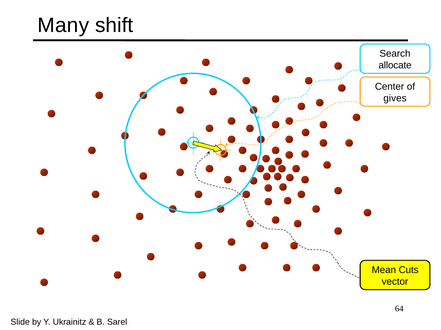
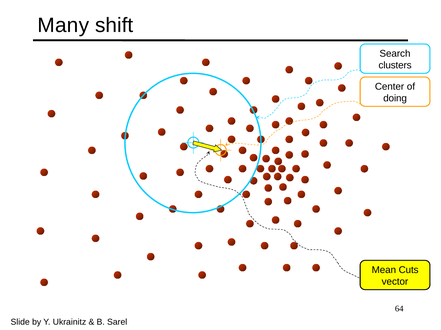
allocate: allocate -> clusters (395, 65)
gives: gives -> doing (395, 98)
